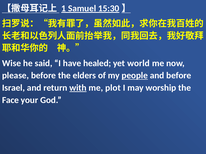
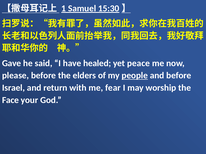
Wise: Wise -> Gave (12, 63)
world: world -> peace (138, 63)
with underline: present -> none (78, 88)
plot: plot -> fear (113, 88)
